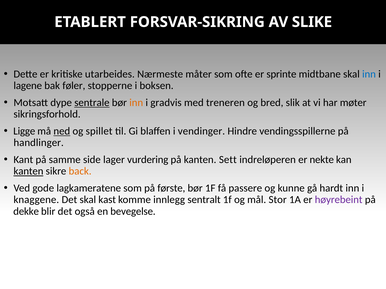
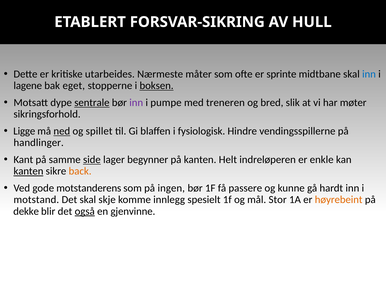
SLIKE: SLIKE -> HULL (312, 22)
føler: føler -> eget (74, 86)
boksen underline: none -> present (157, 86)
inn colour: orange -> purple (136, 103)
gradvis: gradvis -> pumpe (166, 103)
vendinger: vendinger -> fysiologisk (201, 131)
side underline: none -> present (92, 160)
vurdering: vurdering -> begynner (148, 160)
Sett: Sett -> Helt (228, 160)
nekte: nekte -> enkle (322, 160)
lagkameratene: lagkameratene -> motstanderens (89, 188)
første: første -> ingen (171, 188)
knaggene: knaggene -> motstand (36, 200)
kast: kast -> skje (107, 200)
sentralt: sentralt -> spesielt (204, 200)
høyrebeint colour: purple -> orange (339, 200)
også underline: none -> present (85, 212)
bevegelse: bevegelse -> gjenvinne (133, 212)
